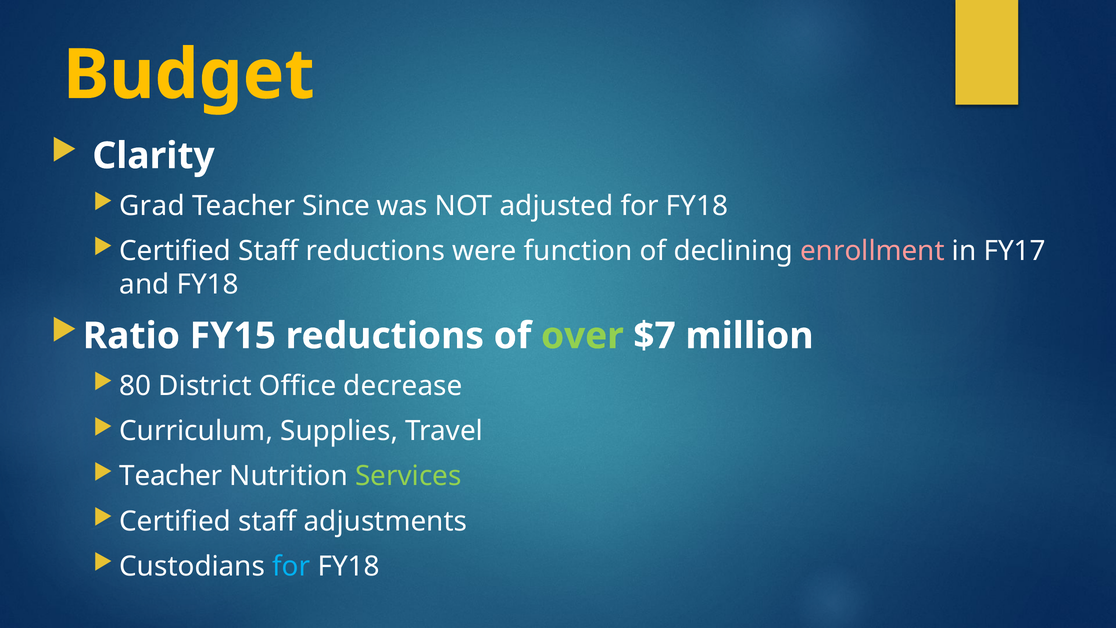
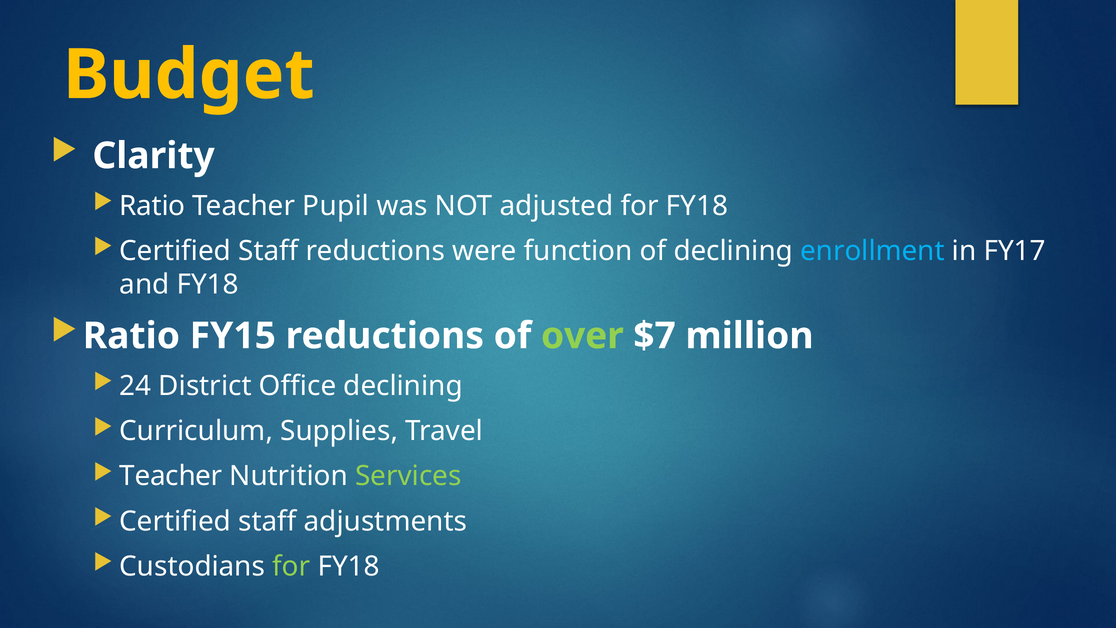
Grad: Grad -> Ratio (152, 206)
Since: Since -> Pupil (336, 206)
enrollment colour: pink -> light blue (872, 251)
80: 80 -> 24 (135, 386)
Office decrease: decrease -> declining (403, 386)
for colour: light blue -> light green (291, 566)
